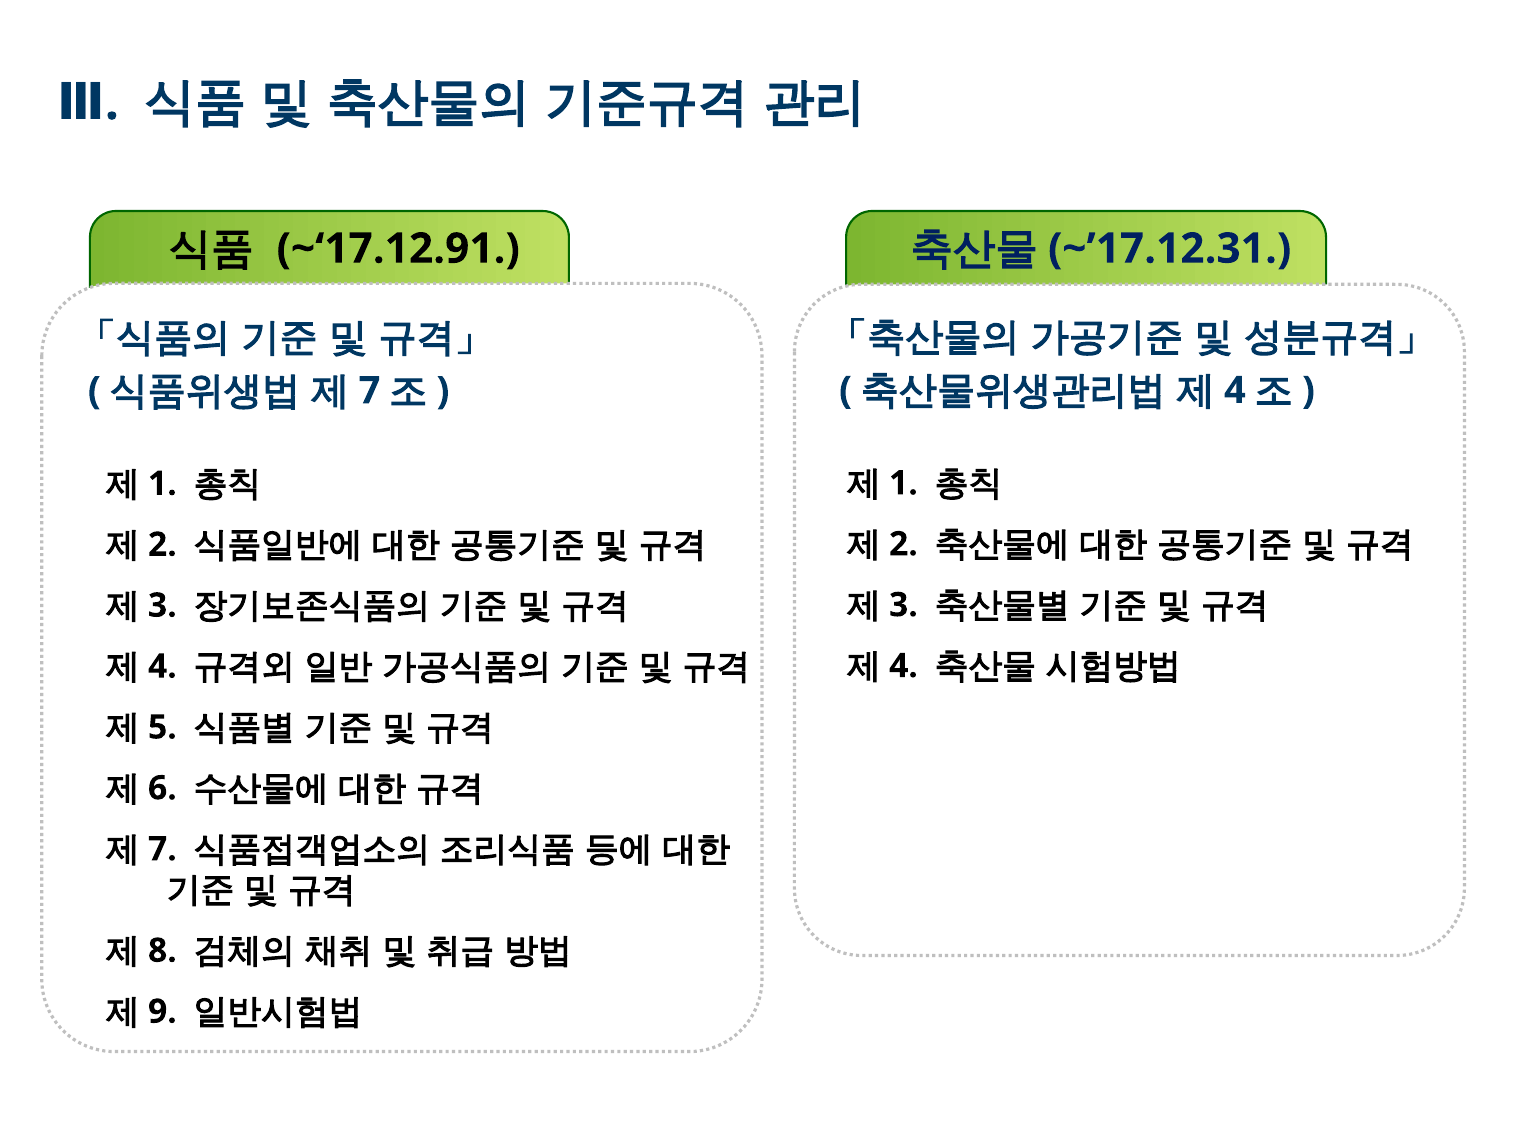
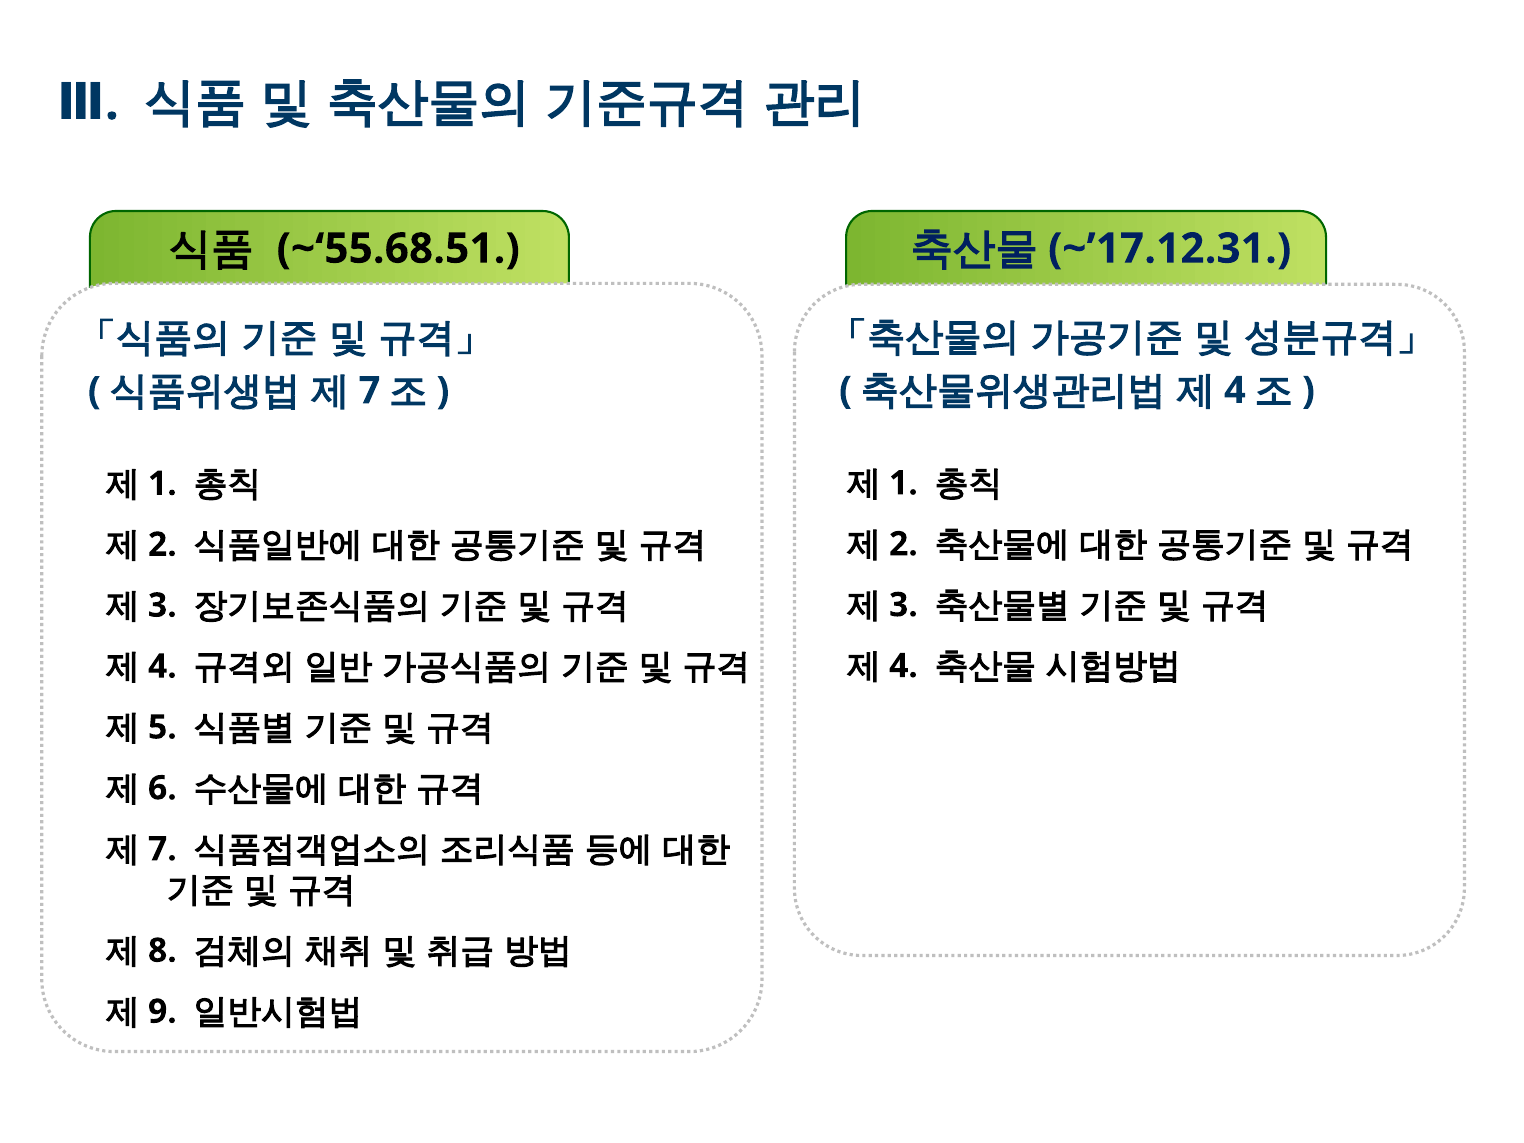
~‘17.12.91: ~‘17.12.91 -> ~‘55.68.51 (398, 249)
